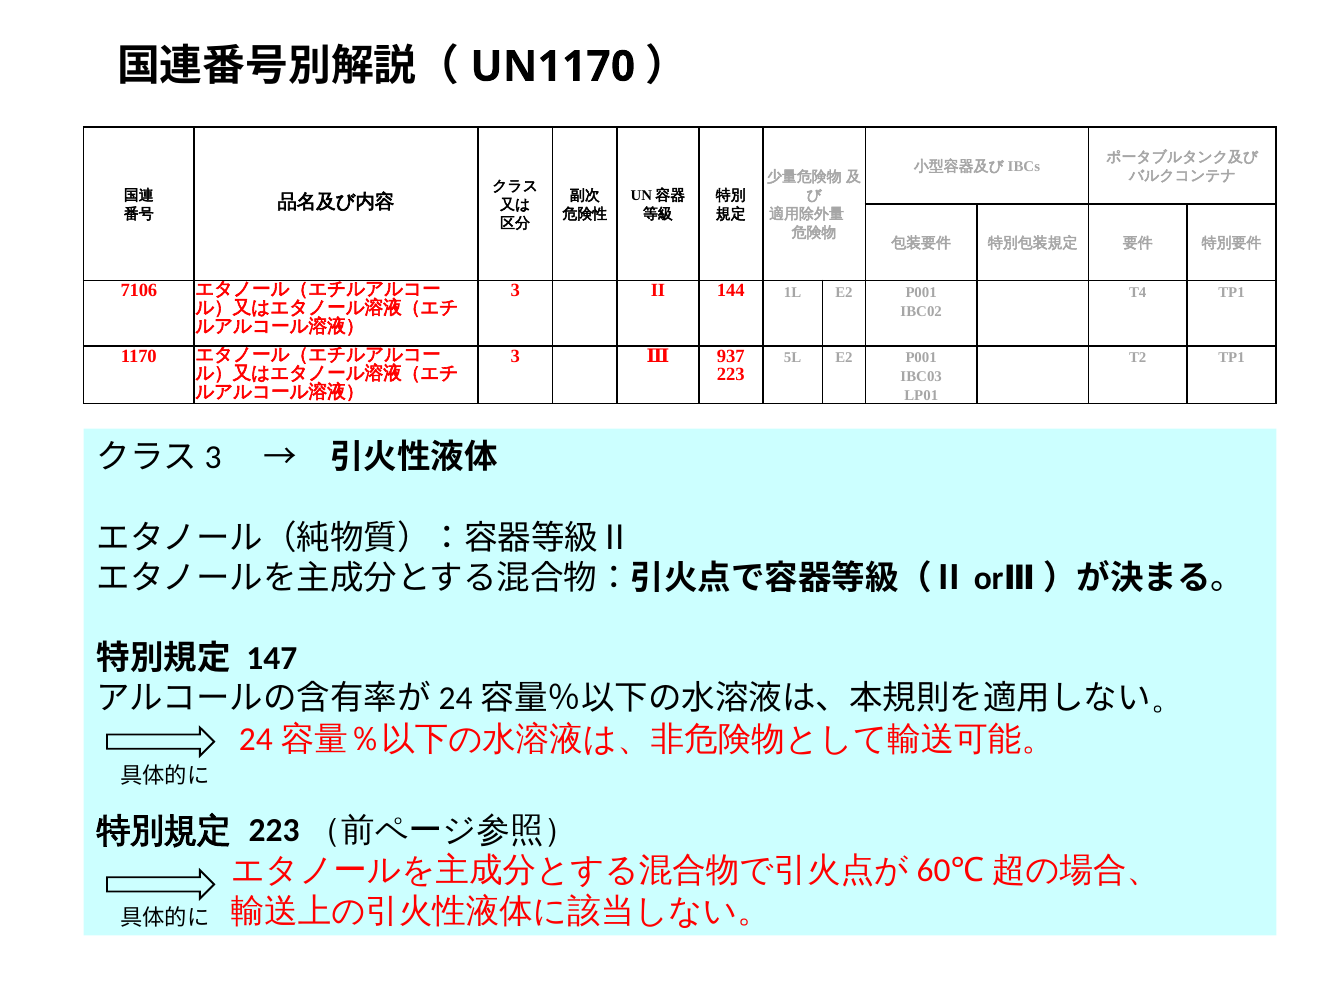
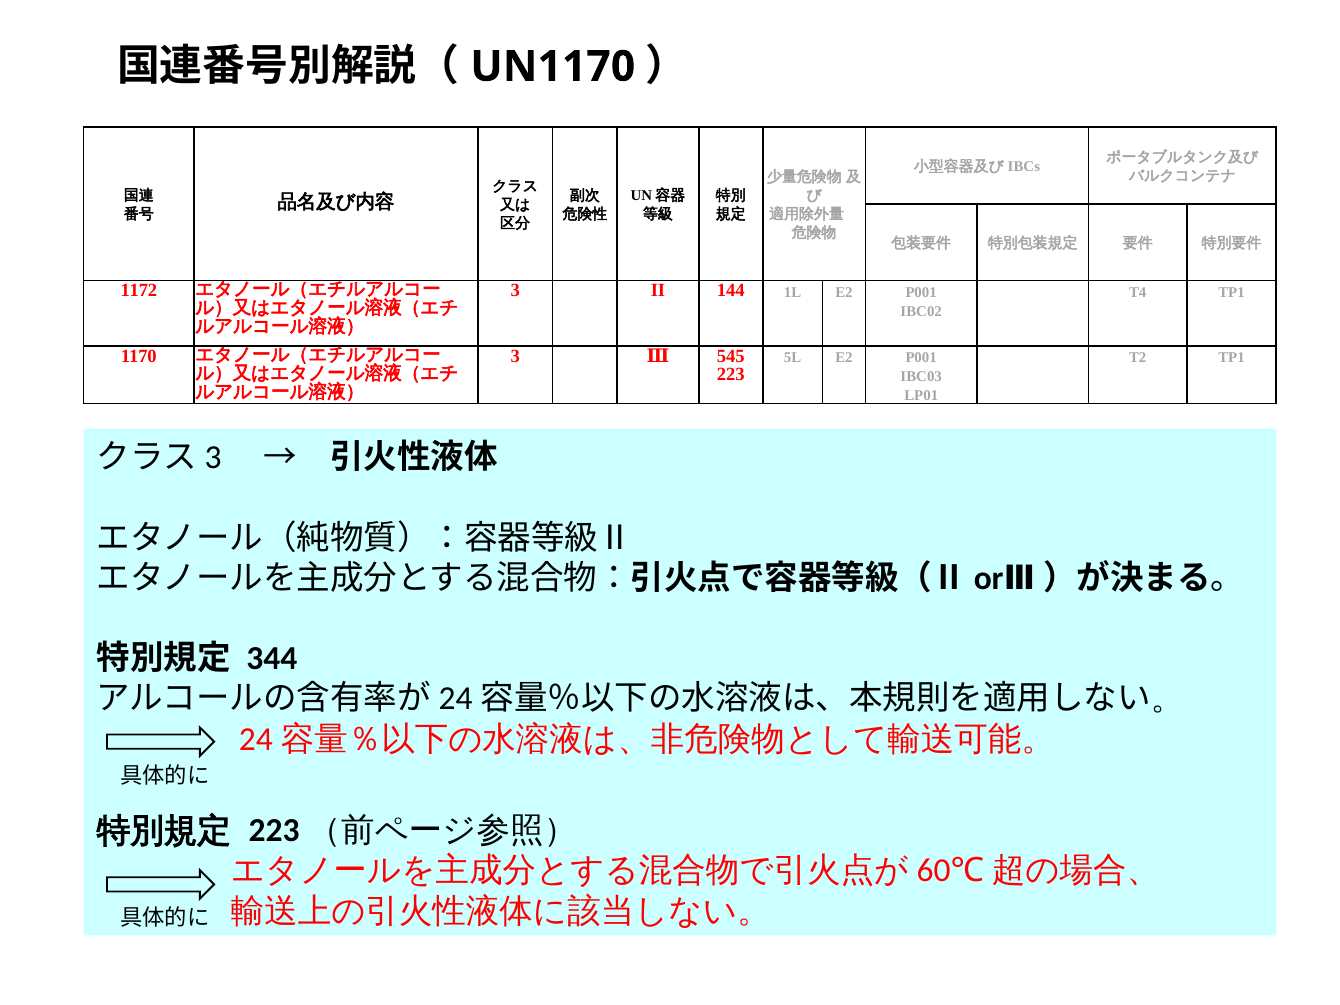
7106: 7106 -> 1172 (139, 290)
937: 937 -> 545 (731, 356)
147: 147 -> 344 (272, 659)
